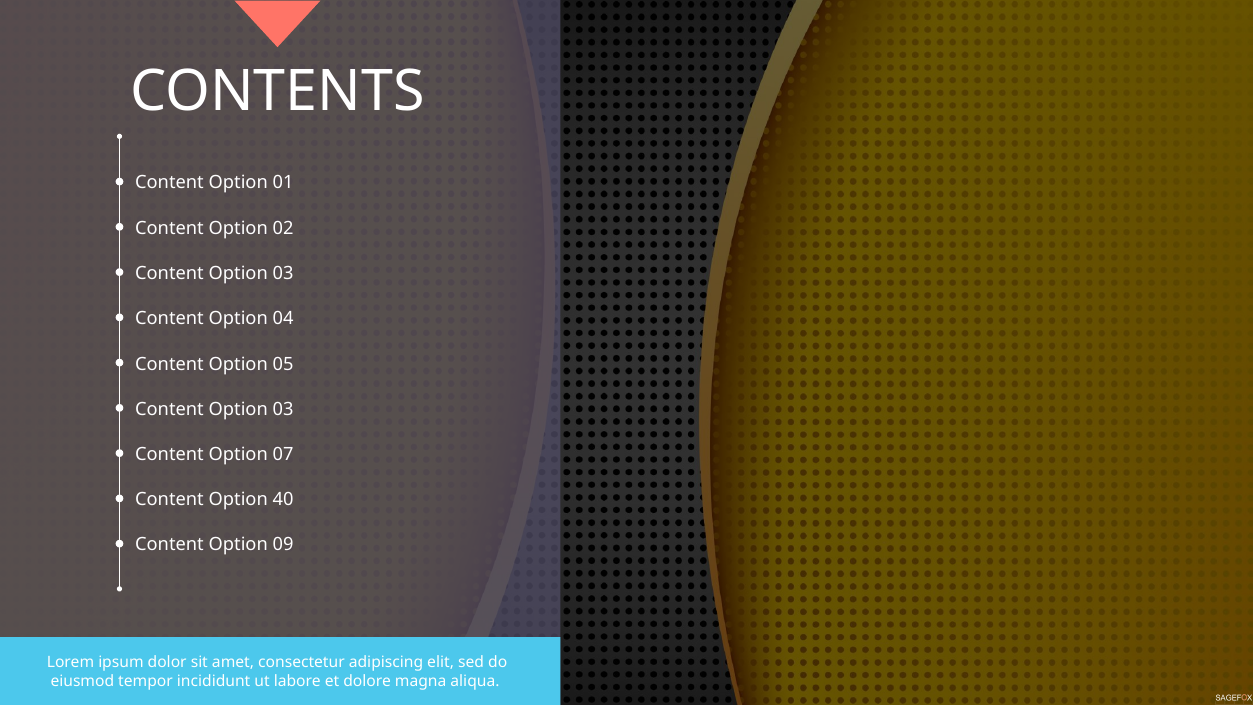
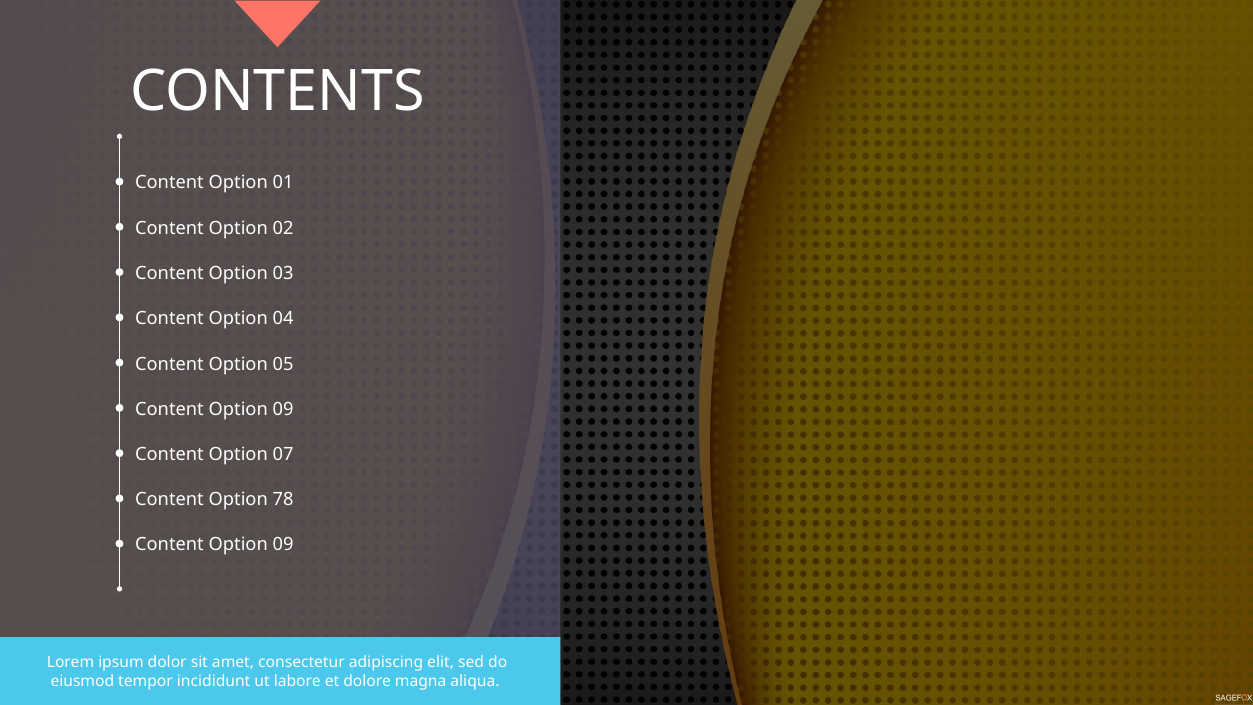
03: 03 -> 09 (283, 409)
40: 40 -> 78 (283, 500)
